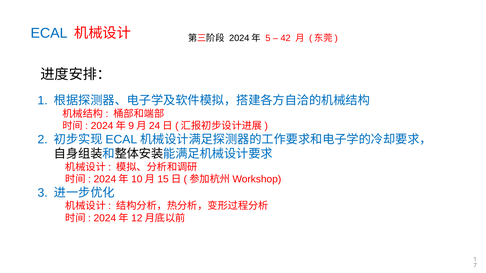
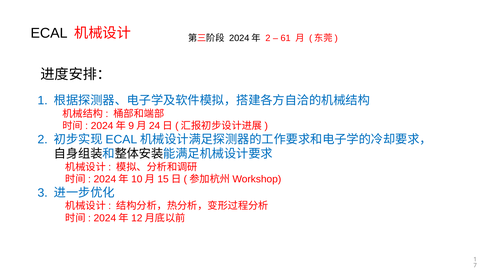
ECAL colour: blue -> black (49, 33)
5: 5 -> 2 (268, 38)
42: 42 -> 61 (286, 38)
